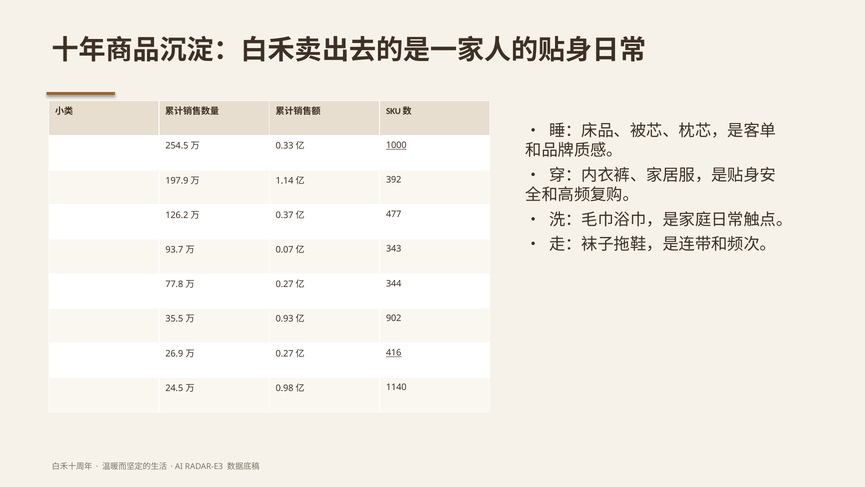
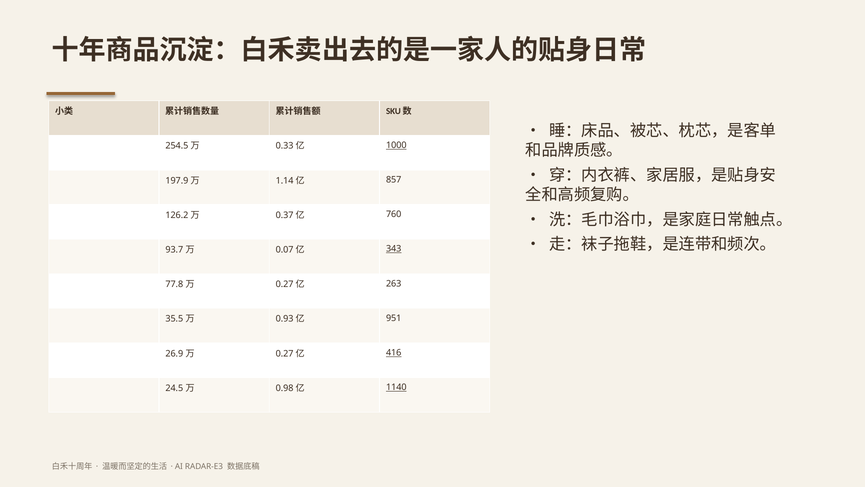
392: 392 -> 857 (394, 180)
477: 477 -> 760 (394, 214)
343 underline: none -> present (394, 249)
344: 344 -> 263 (394, 283)
902: 902 -> 951 (394, 318)
1140 underline: none -> present (396, 387)
